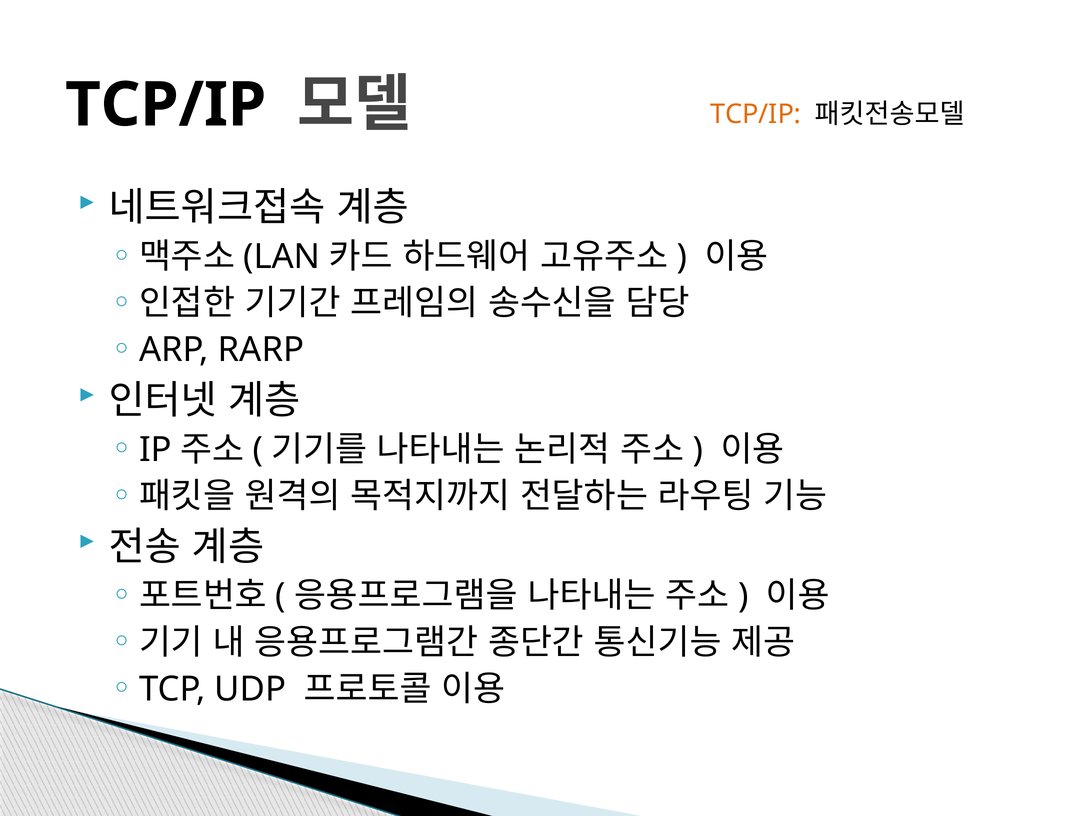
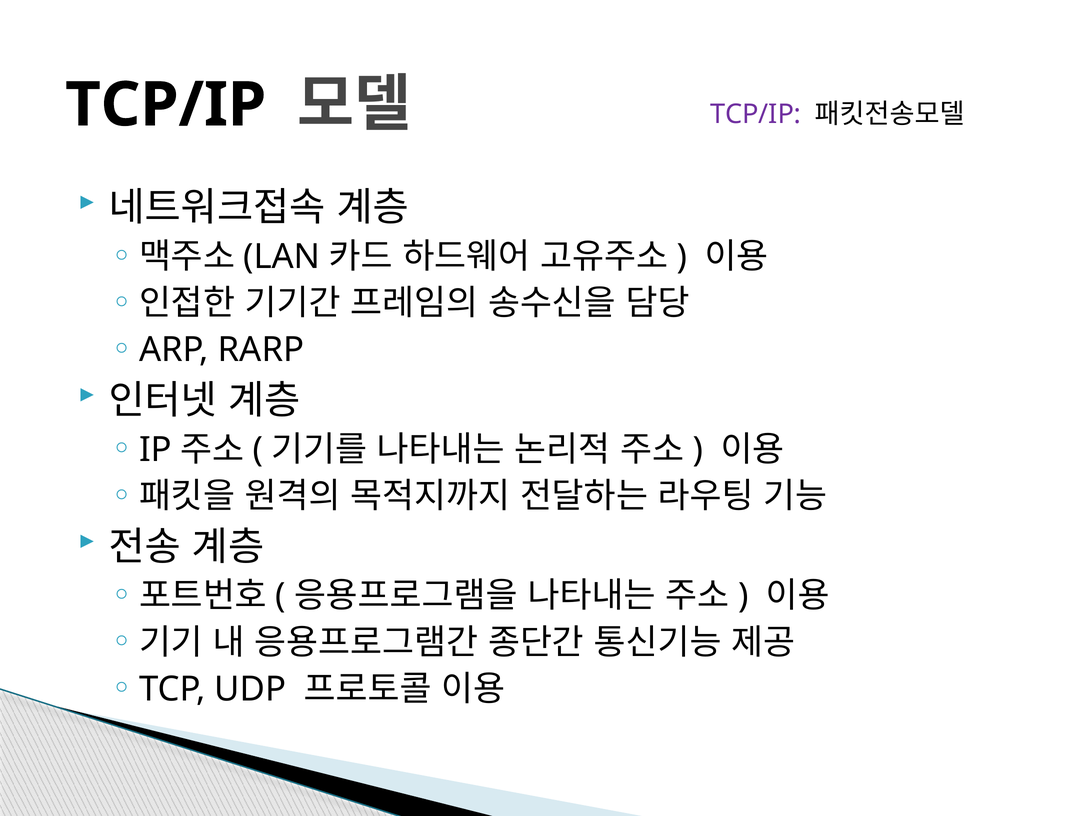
TCP/IP colour: orange -> purple (756, 115)
